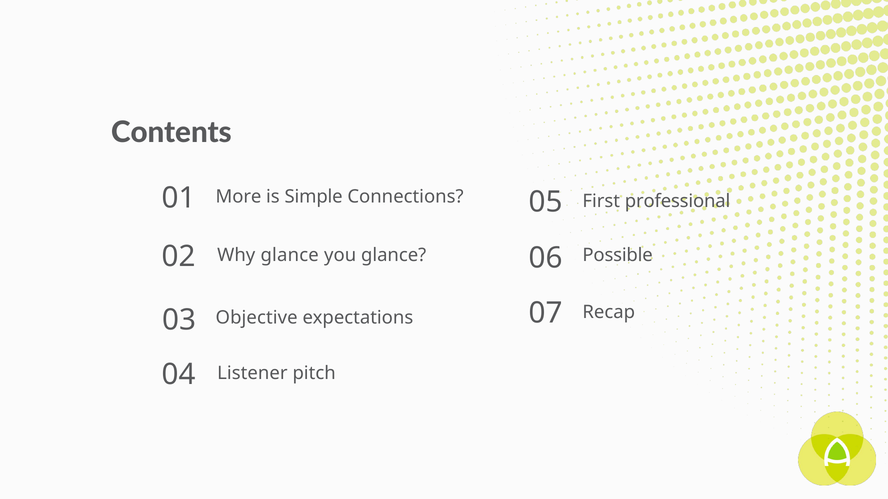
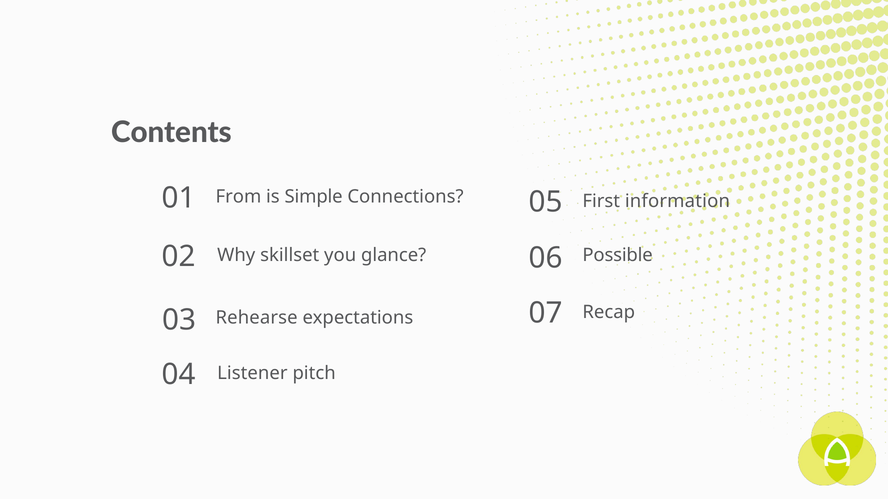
More: More -> From (238, 197)
professional: professional -> information (677, 201)
Why glance: glance -> skillset (290, 255)
Objective: Objective -> Rehearse (257, 318)
